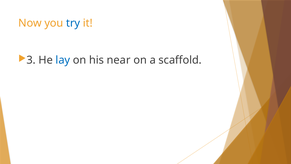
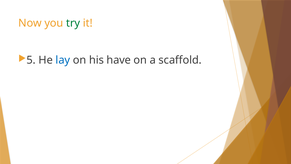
try colour: blue -> green (73, 23)
3: 3 -> 5 (31, 60)
near: near -> have (119, 60)
